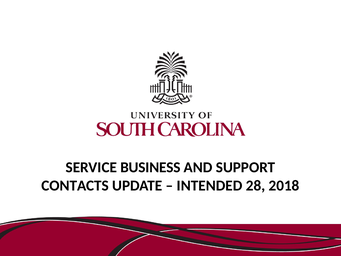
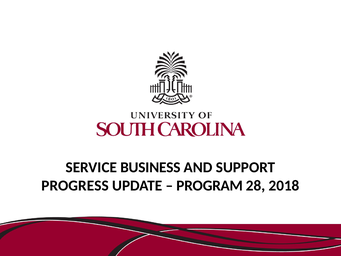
CONTACTS: CONTACTS -> PROGRESS (75, 185)
INTENDED: INTENDED -> PROGRAM (210, 185)
